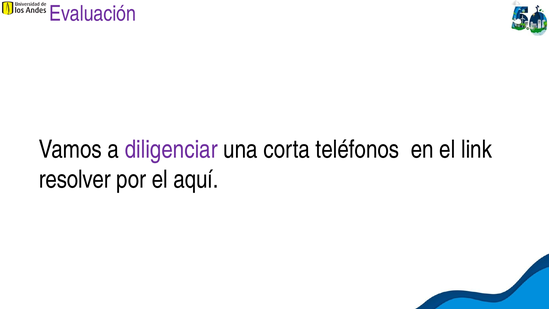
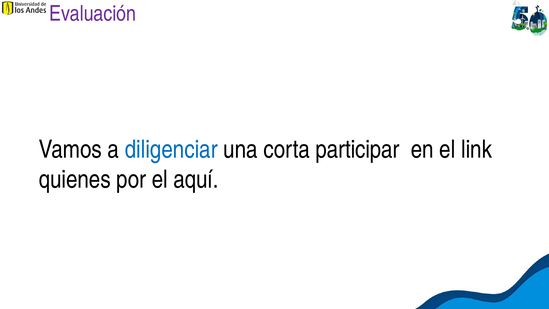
diligenciar colour: purple -> blue (171, 149)
teléfonos: teléfonos -> participar (357, 149)
resolver: resolver -> quienes (75, 180)
